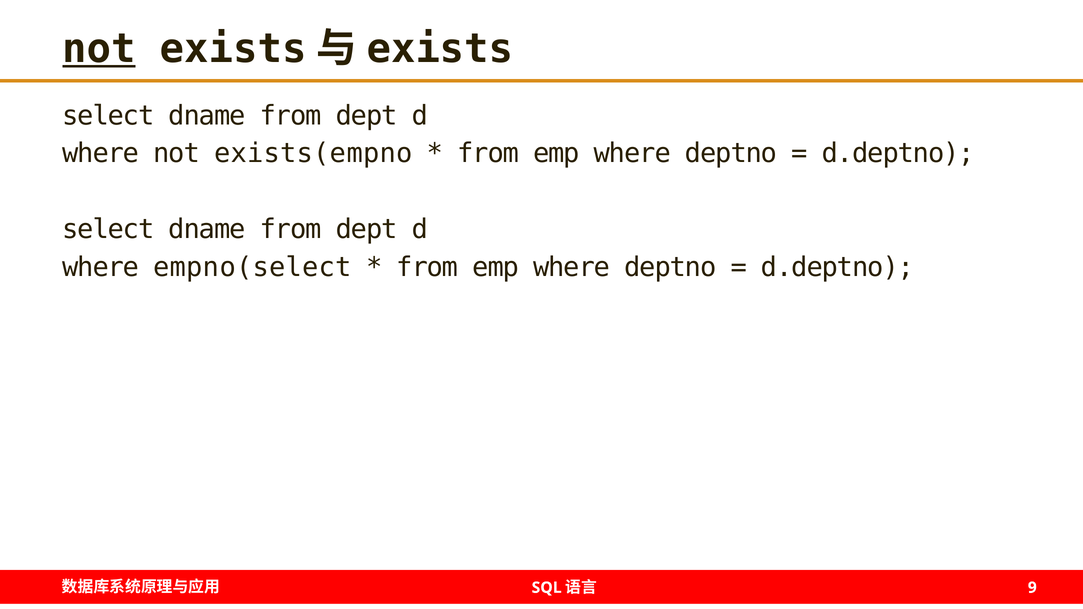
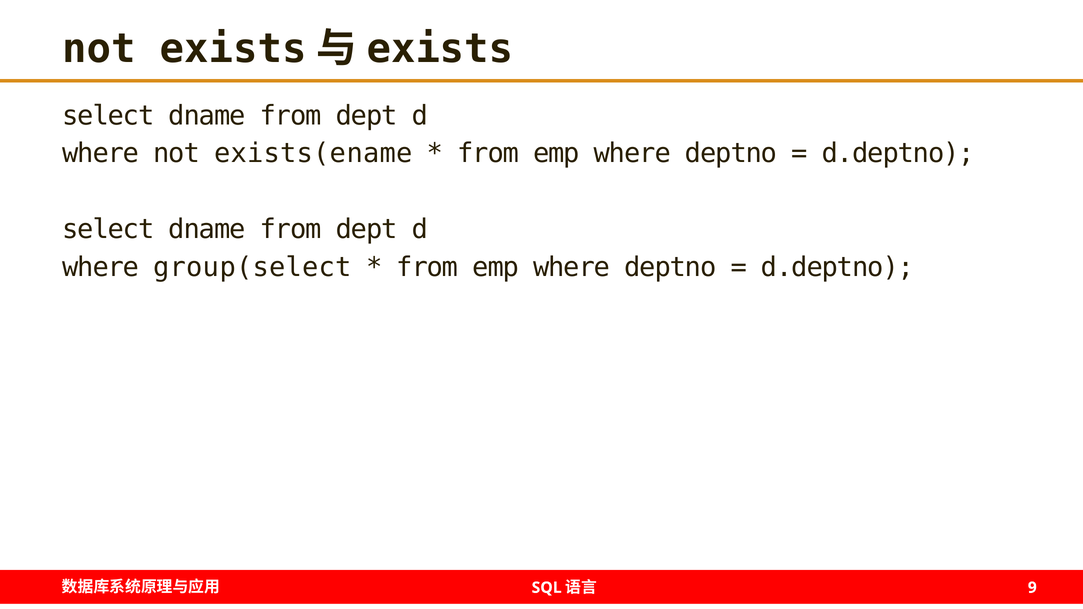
not underline: present -> none (99, 49)
exists(empno: exists(empno -> exists(ename (313, 154)
empno(select: empno(select -> group(select (253, 267)
